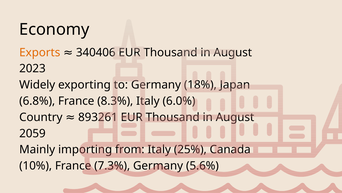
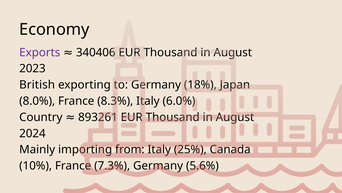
Exports colour: orange -> purple (40, 52)
Widely: Widely -> British (37, 85)
6.8%: 6.8% -> 8.0% (37, 101)
2059: 2059 -> 2024 (32, 133)
